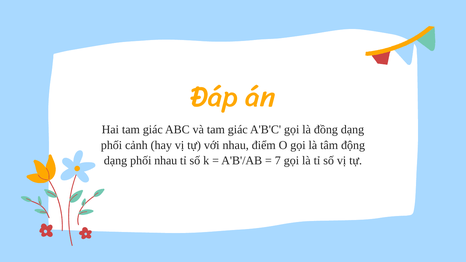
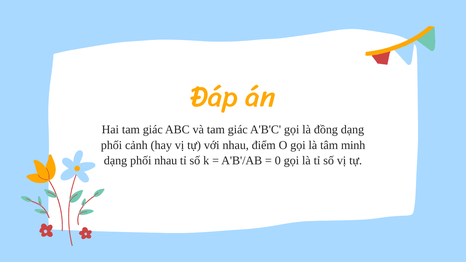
động: động -> minh (353, 145)
7: 7 -> 0 (278, 161)
